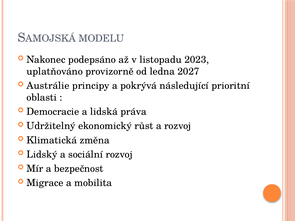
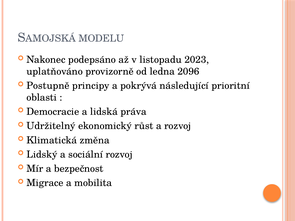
2027: 2027 -> 2096 (188, 71)
Austrálie: Austrálie -> Postupně (48, 86)
